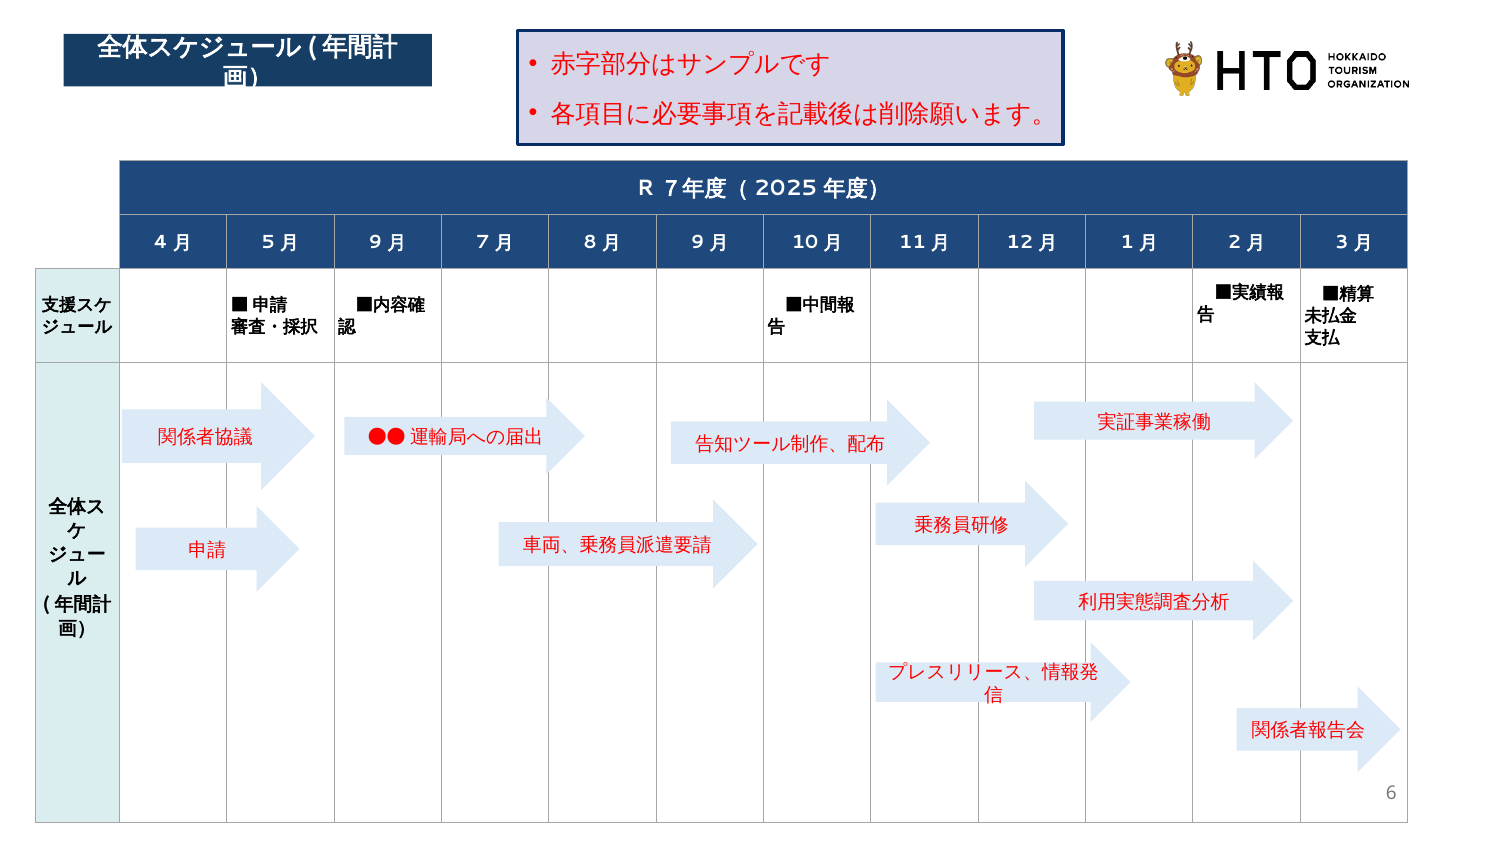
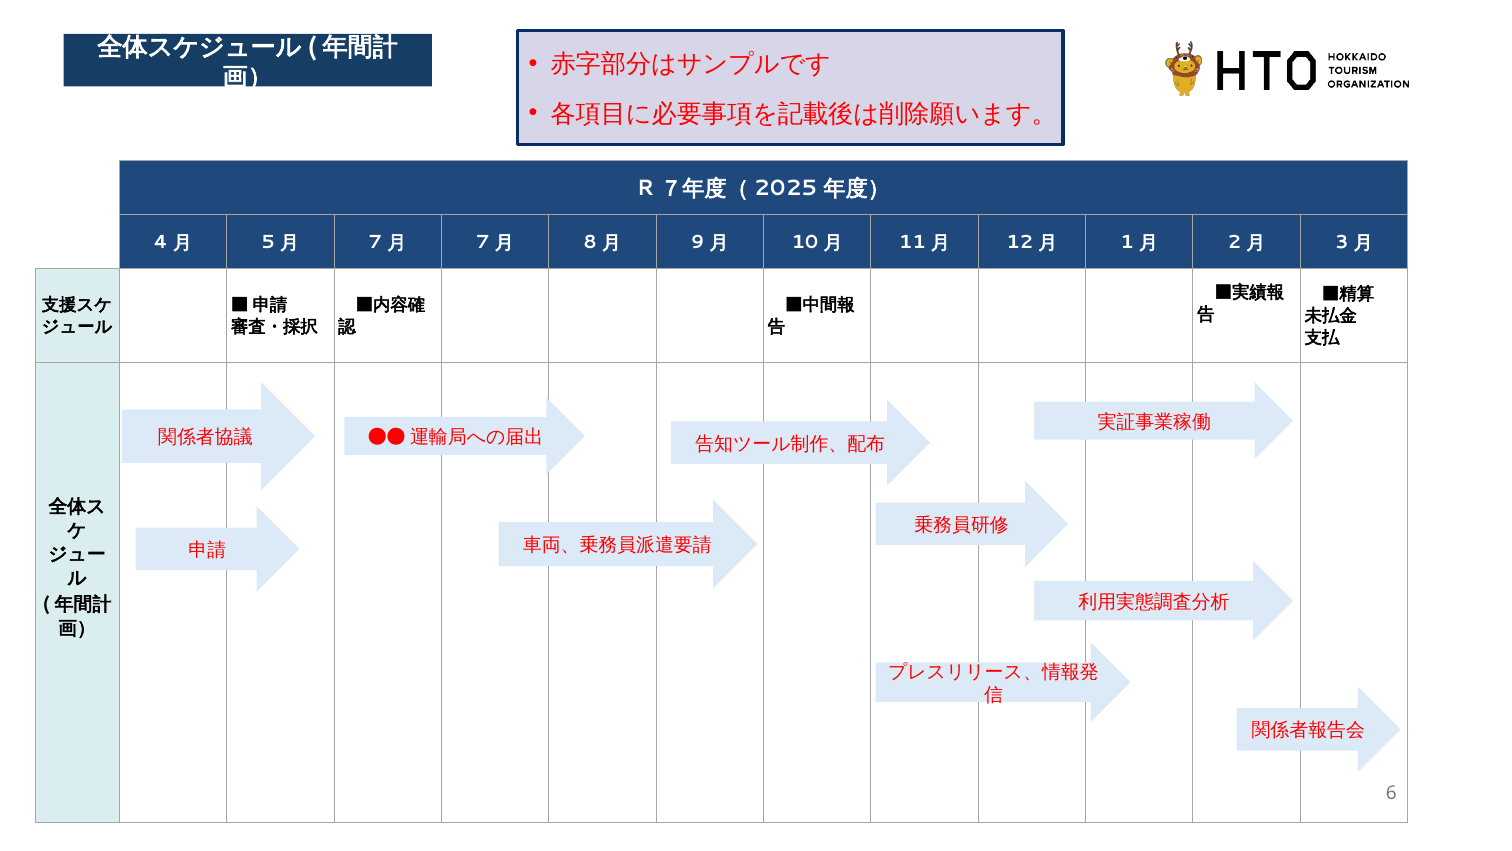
9: 9 -> 7 (375, 242)
